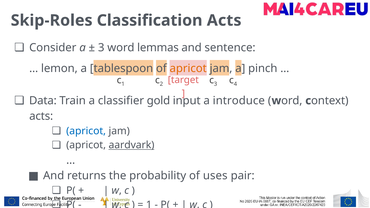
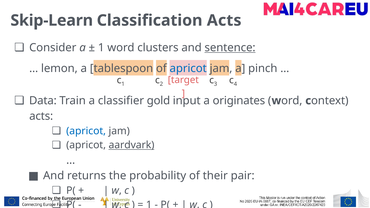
Skip-Roles: Skip-Roles -> Skip-Learn (52, 20)
3: 3 -> 1 (101, 48)
lemmas: lemmas -> clusters (158, 48)
sentence underline: none -> present (230, 48)
apricot colour: orange -> blue (188, 68)
introduce: introduce -> originates (239, 101)
uses: uses -> their (215, 176)
